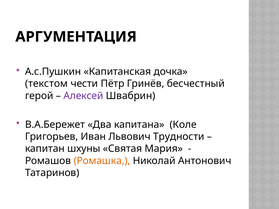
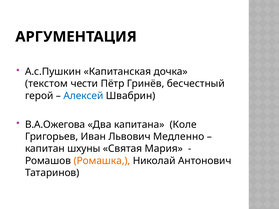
Алексей colour: purple -> blue (83, 96)
В.А.Бережет: В.А.Бережет -> В.А.Ожегова (55, 125)
Трудности: Трудности -> Медленно (179, 137)
